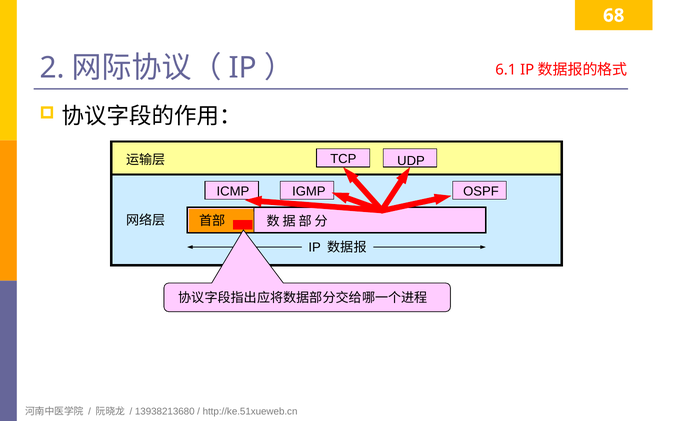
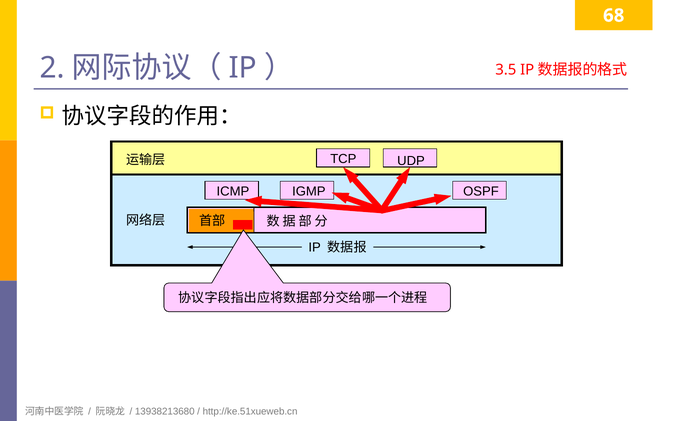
6.1: 6.1 -> 3.5 (506, 70)
